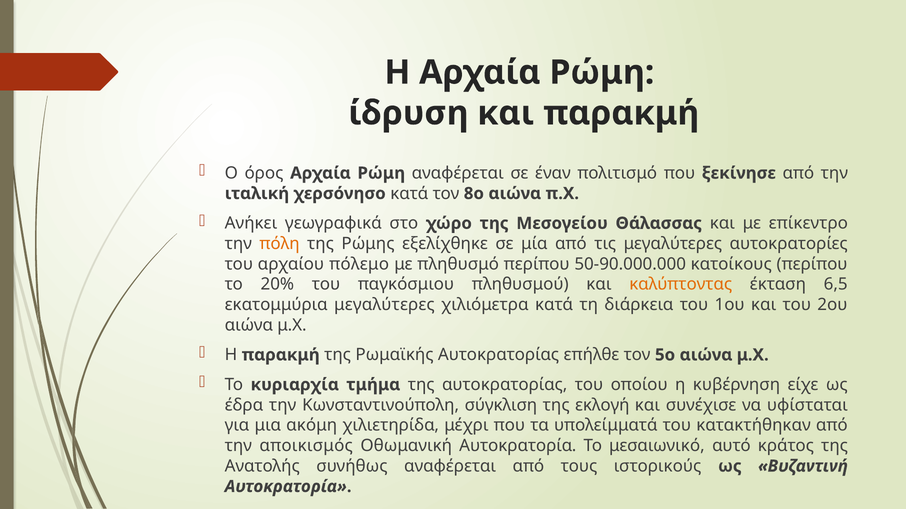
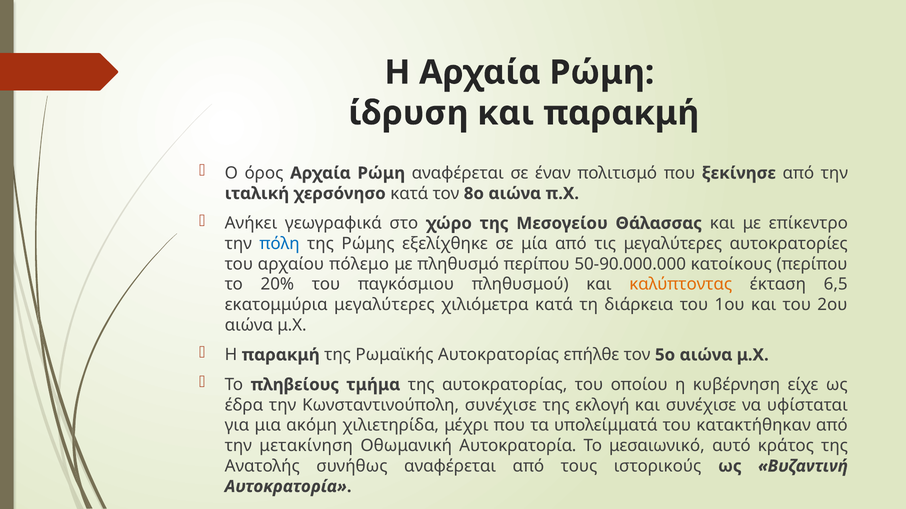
πόλη colour: orange -> blue (280, 244)
κυριαρχία: κυριαρχία -> πληβείους (295, 385)
Κωνσταντινούπολη σύγκλιση: σύγκλιση -> συνέχισε (501, 406)
αποικισμός: αποικισμός -> μετακίνηση (306, 446)
